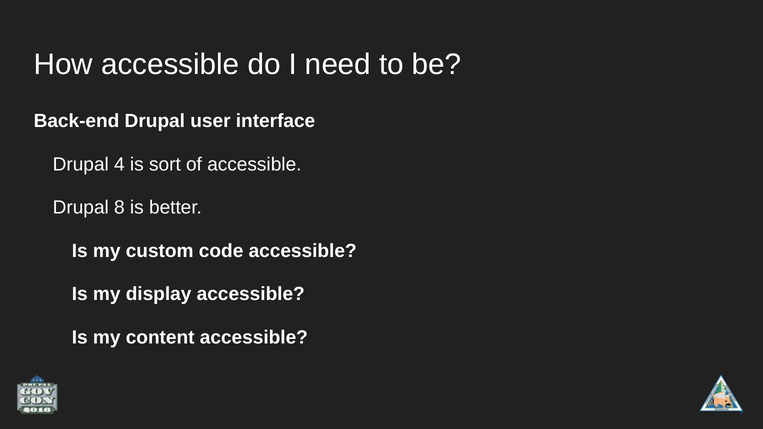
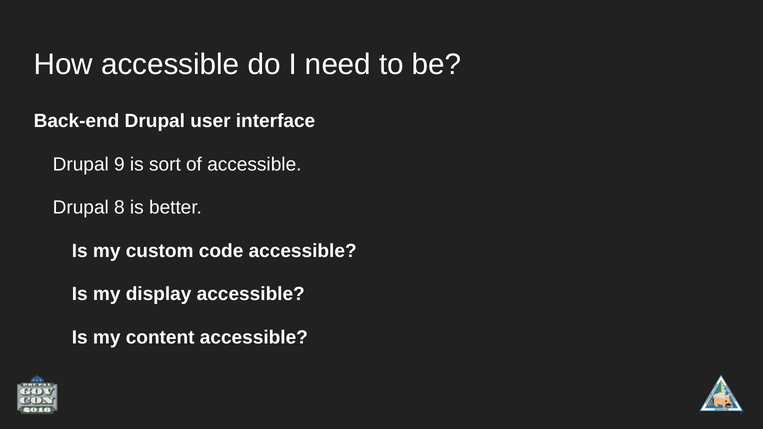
4: 4 -> 9 (119, 164)
